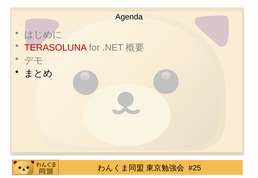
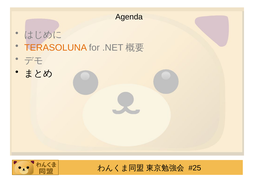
TERASOLUNA colour: red -> orange (56, 48)
